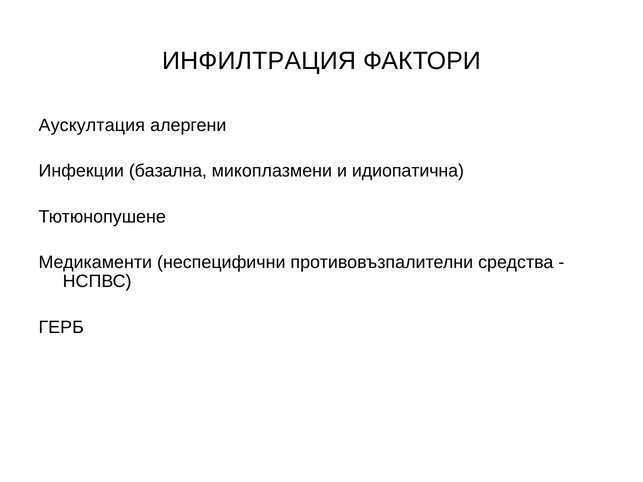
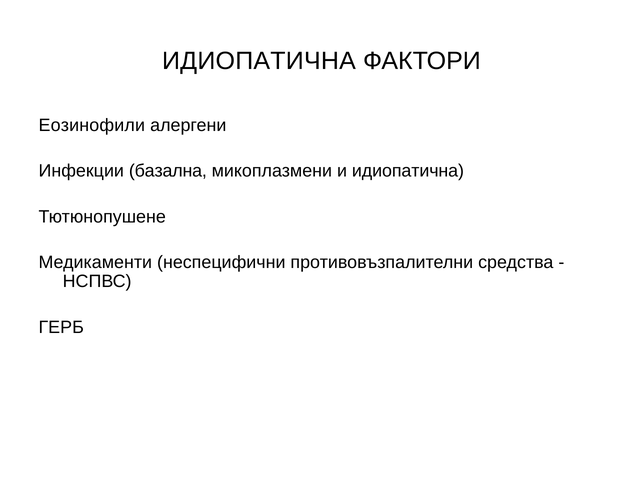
ИНФИЛТРАЦИЯ: ИНФИЛТРАЦИЯ -> ИДИОПАТИЧНА (259, 61)
Аускултация: Аускултация -> Еозинофили (92, 125)
